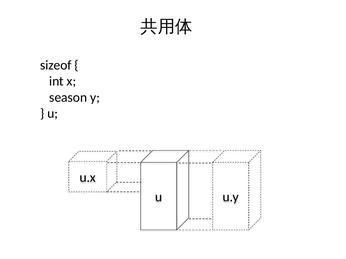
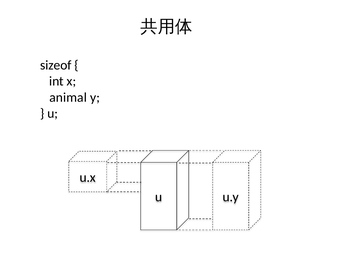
season: season -> animal (68, 98)
